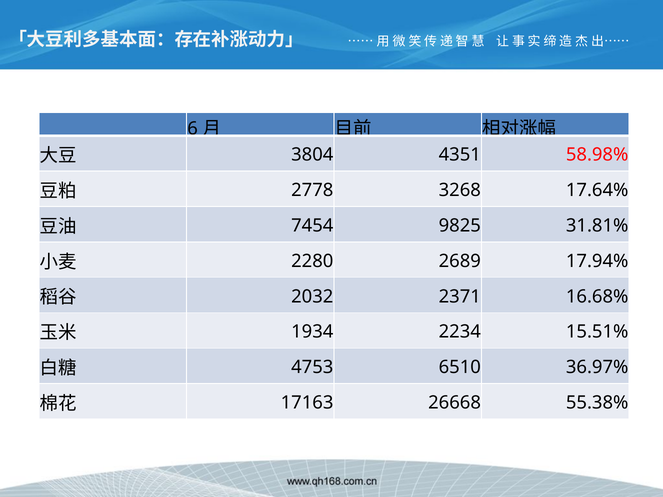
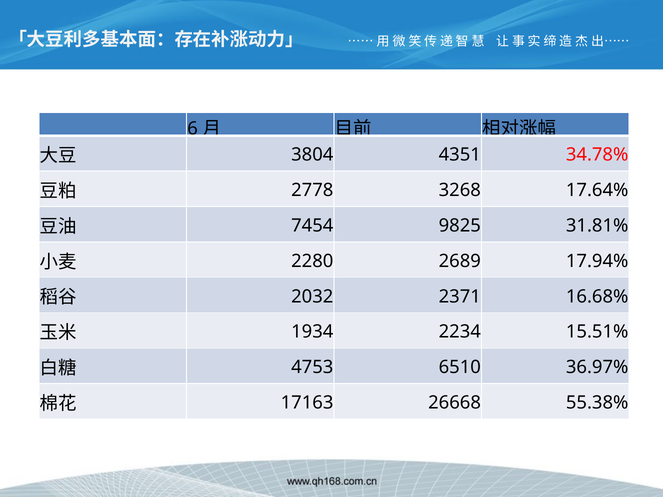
58.98%: 58.98% -> 34.78% (597, 155)
